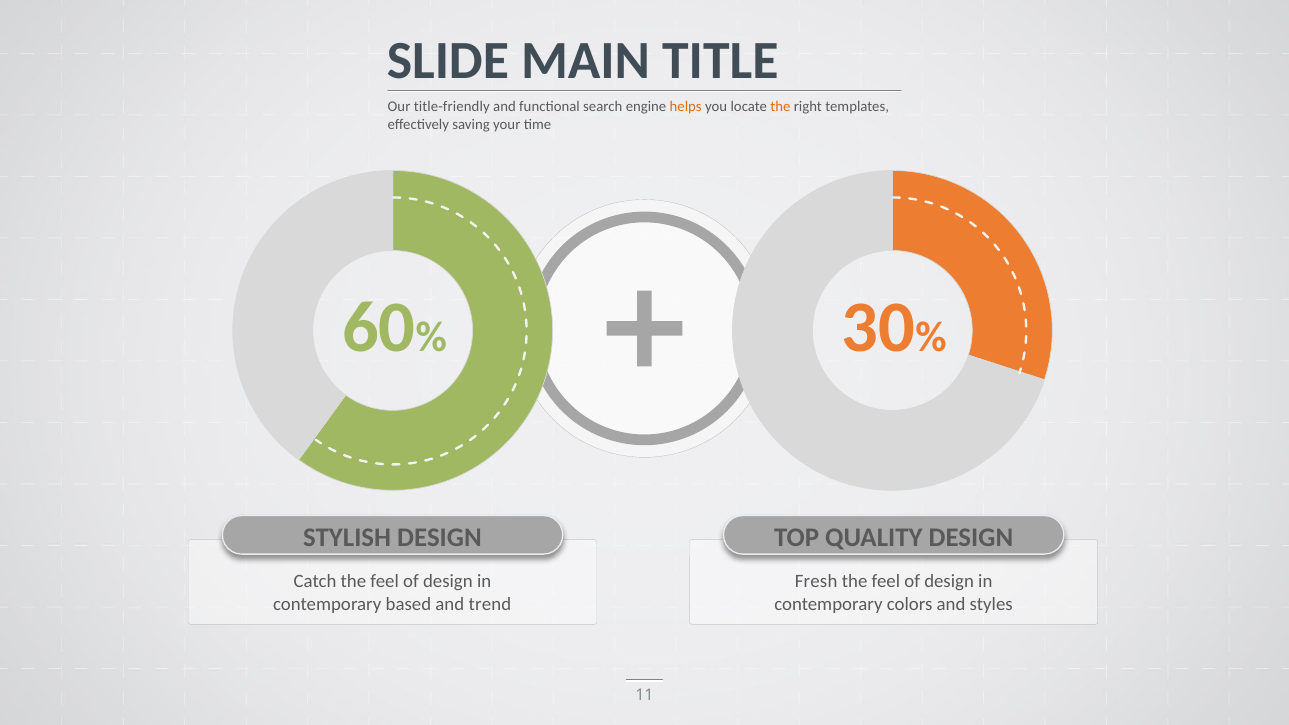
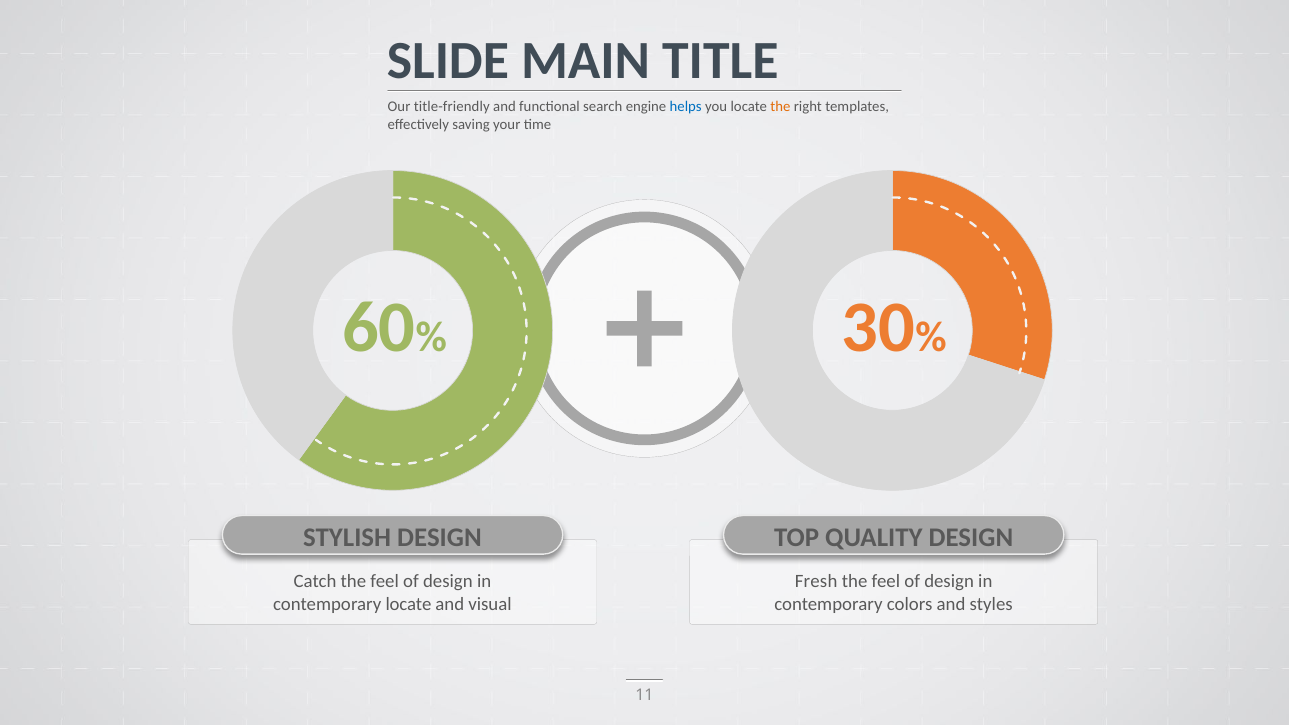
helps colour: orange -> blue (686, 107)
contemporary based: based -> locate (409, 604)
trend: trend -> visual (490, 604)
